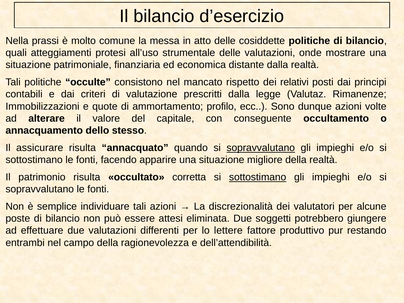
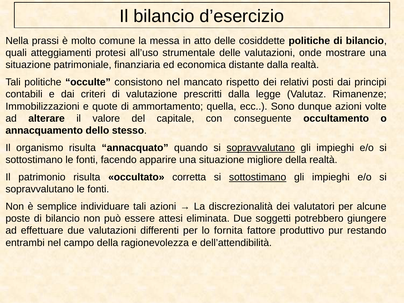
profilo: profilo -> quella (222, 106)
assicurare: assicurare -> organismo (40, 148)
lettere: lettere -> fornita (228, 231)
